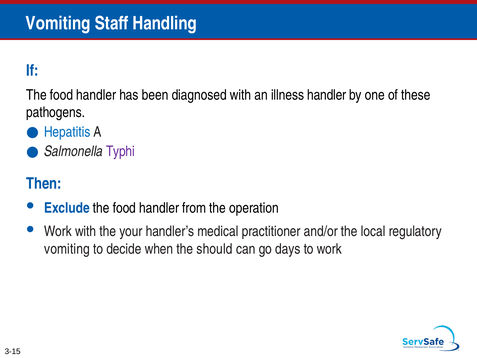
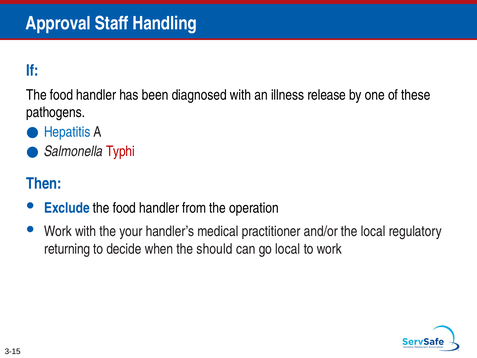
Vomiting: Vomiting -> Approval (58, 23)
illness handler: handler -> release (327, 95)
Typhi colour: purple -> red (120, 151)
vomiting: vomiting -> returning (67, 249)
go days: days -> local (288, 249)
